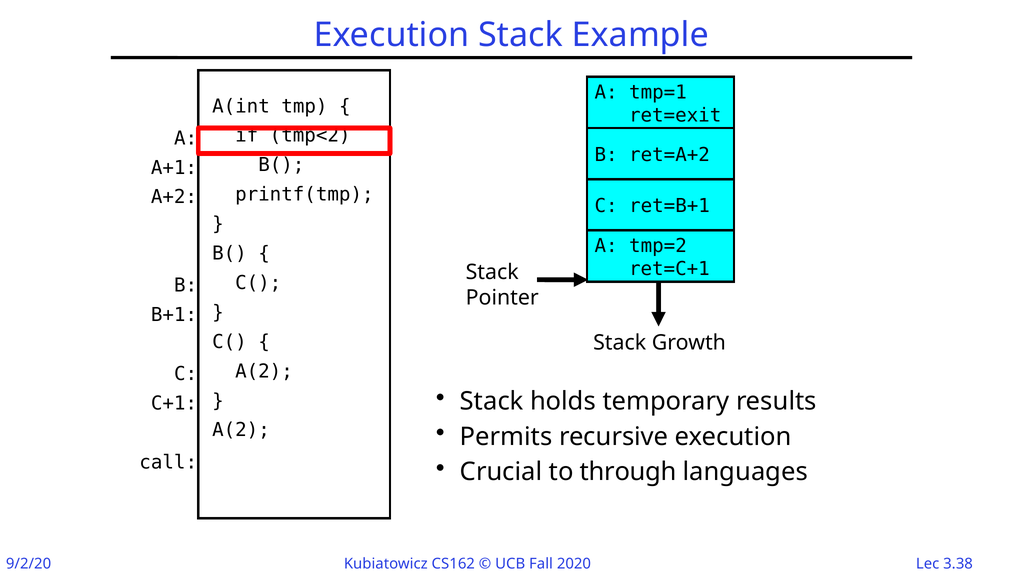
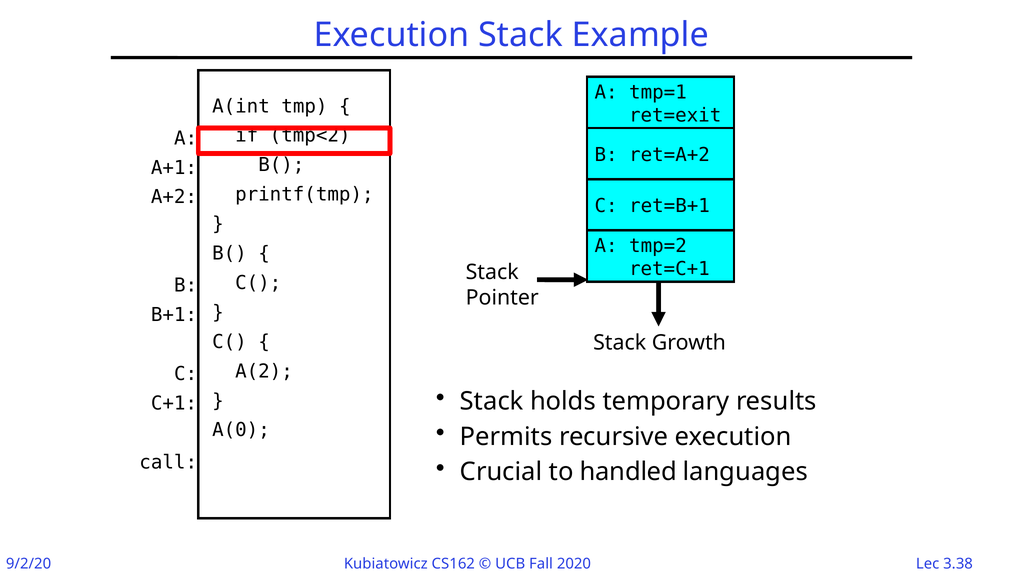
A(2: A(2 -> A(0 (241, 430)
through: through -> handled (628, 472)
